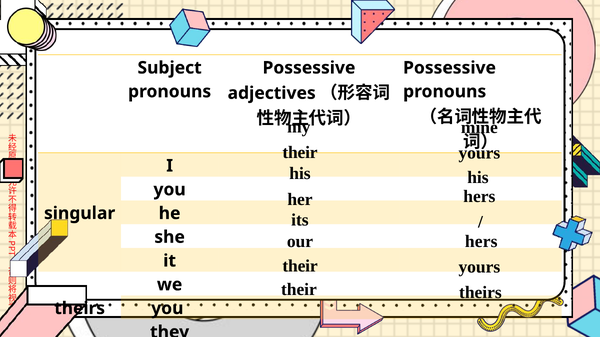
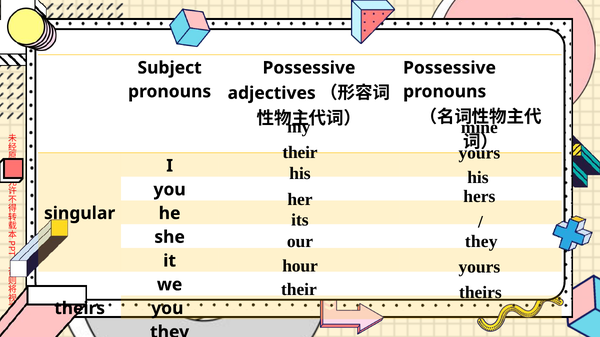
hers: hers -> they (481, 242)
their: their -> hour (300, 266)
